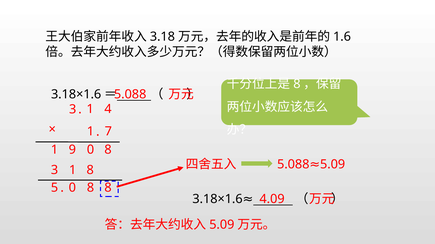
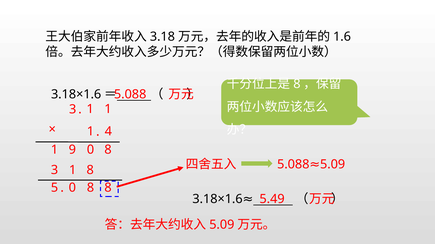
1 4: 4 -> 1 (108, 109)
7: 7 -> 4 (108, 132)
4.09: 4.09 -> 5.49 (272, 200)
